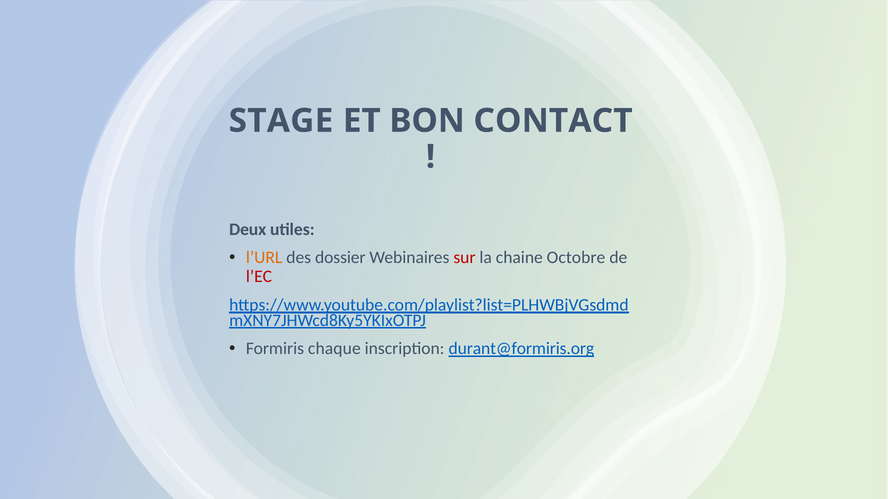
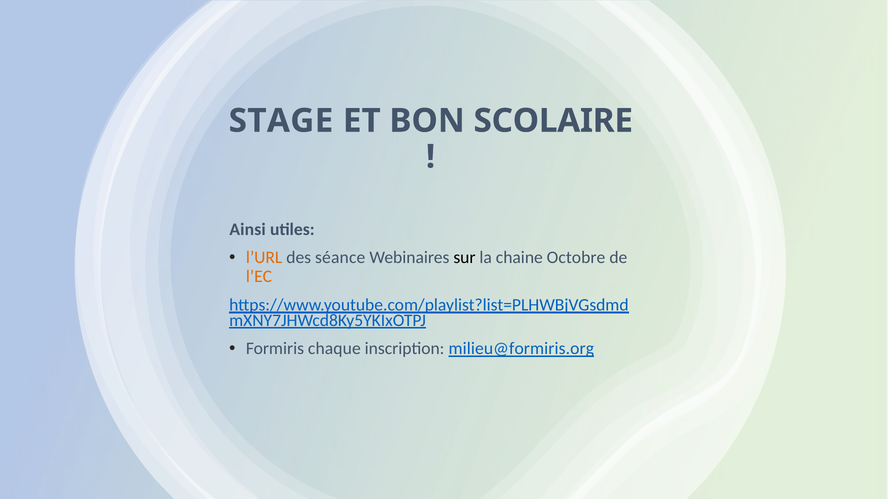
CONTACT: CONTACT -> SCOLAIRE (553, 121)
Deux: Deux -> Ainsi (248, 230)
dossier: dossier -> séance (340, 258)
sur colour: red -> black (464, 258)
l’EC colour: red -> orange (259, 277)
durant@formiris.org: durant@formiris.org -> milieu@formiris.org (521, 349)
